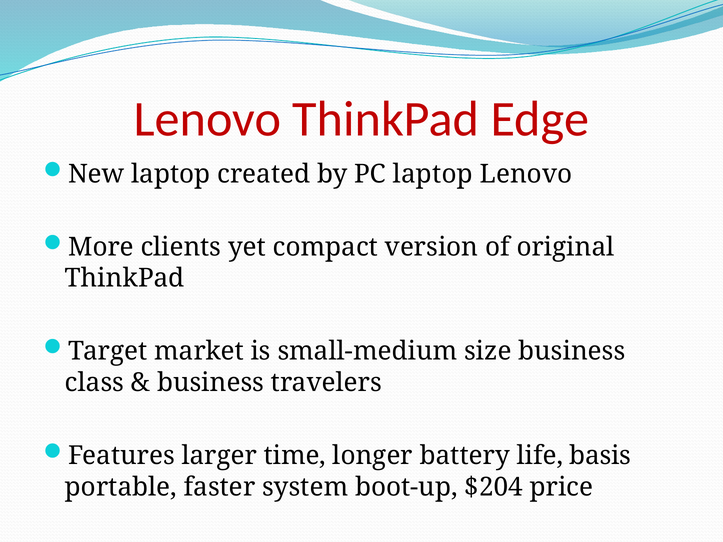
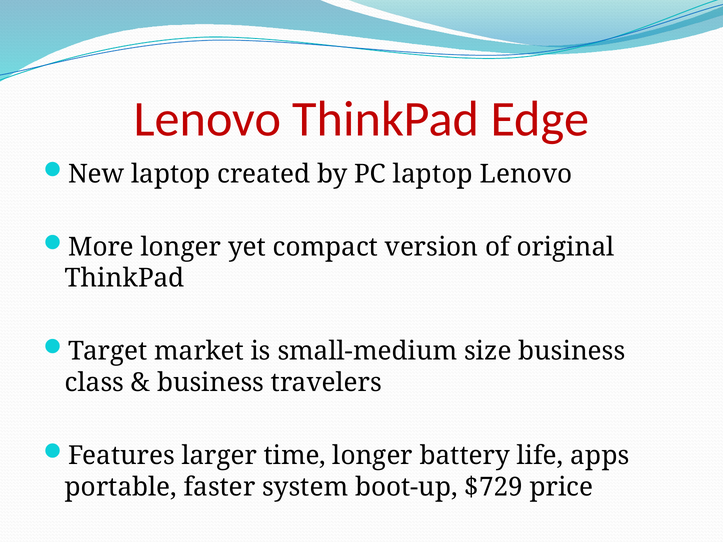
More clients: clients -> longer (181, 247)
basis: basis -> apps (600, 456)
$204: $204 -> $729 (494, 487)
